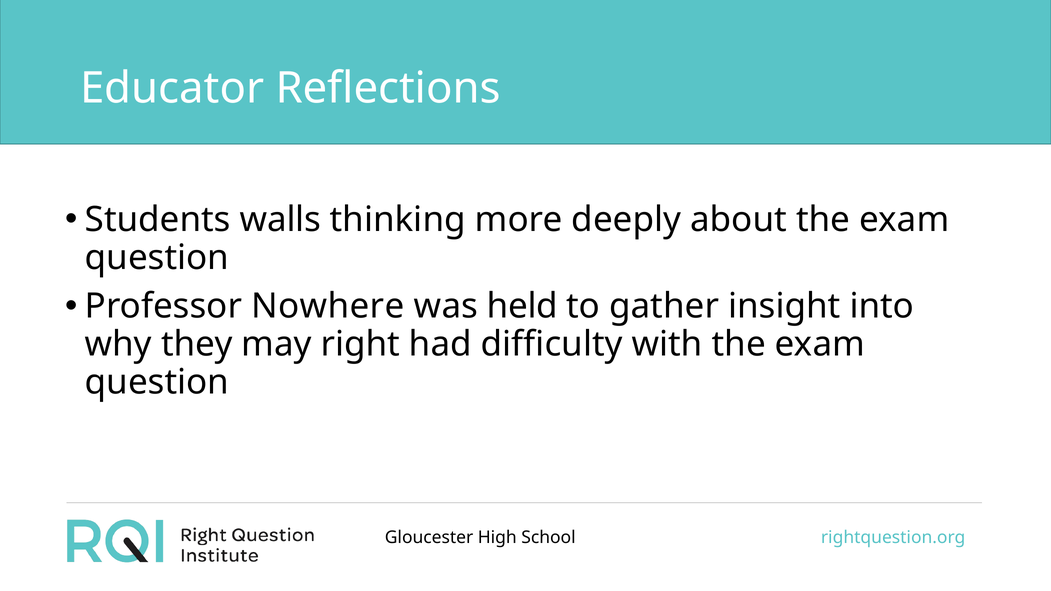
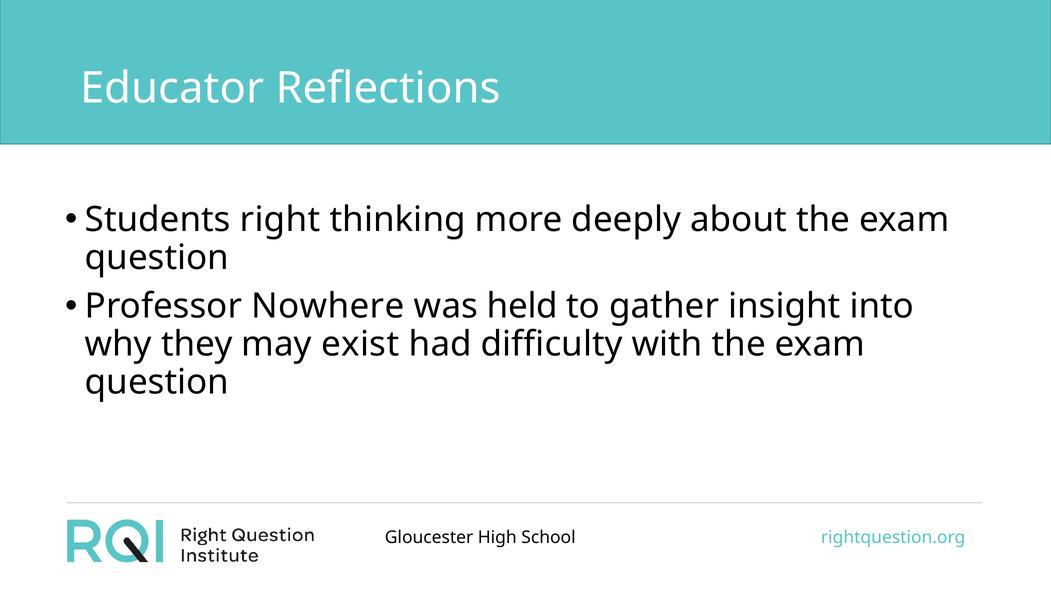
walls: walls -> right (280, 220)
right: right -> exist (360, 344)
